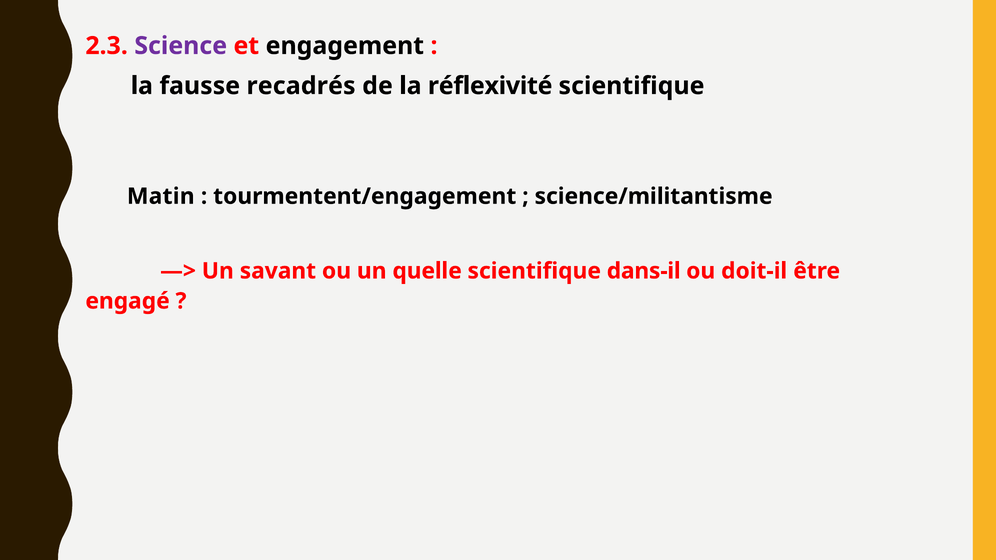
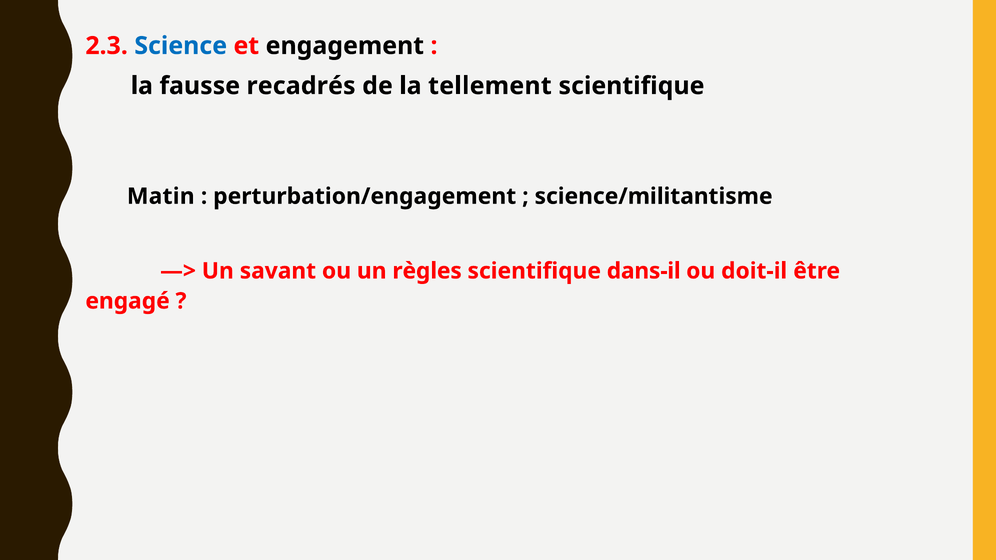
Science colour: purple -> blue (181, 46)
réflexivité: réflexivité -> tellement (490, 86)
tourmentent/engagement: tourmentent/engagement -> perturbation/engagement (365, 196)
quelle: quelle -> règles (427, 271)
